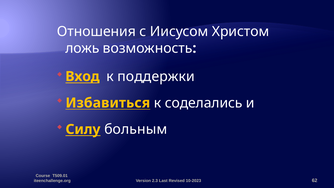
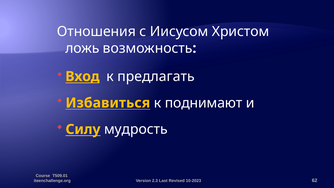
поддержки: поддержки -> предлагать (156, 76)
соделались: соделались -> поднимают (204, 103)
больным: больным -> мудрость (136, 129)
